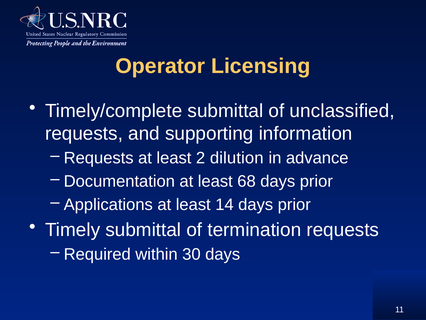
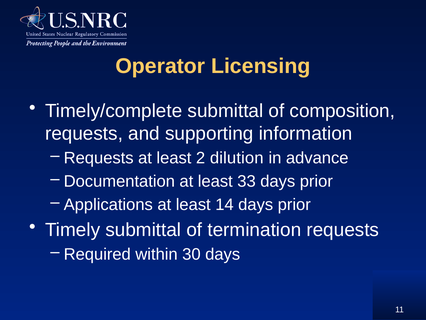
unclassified: unclassified -> composition (342, 111)
68: 68 -> 33 (247, 181)
